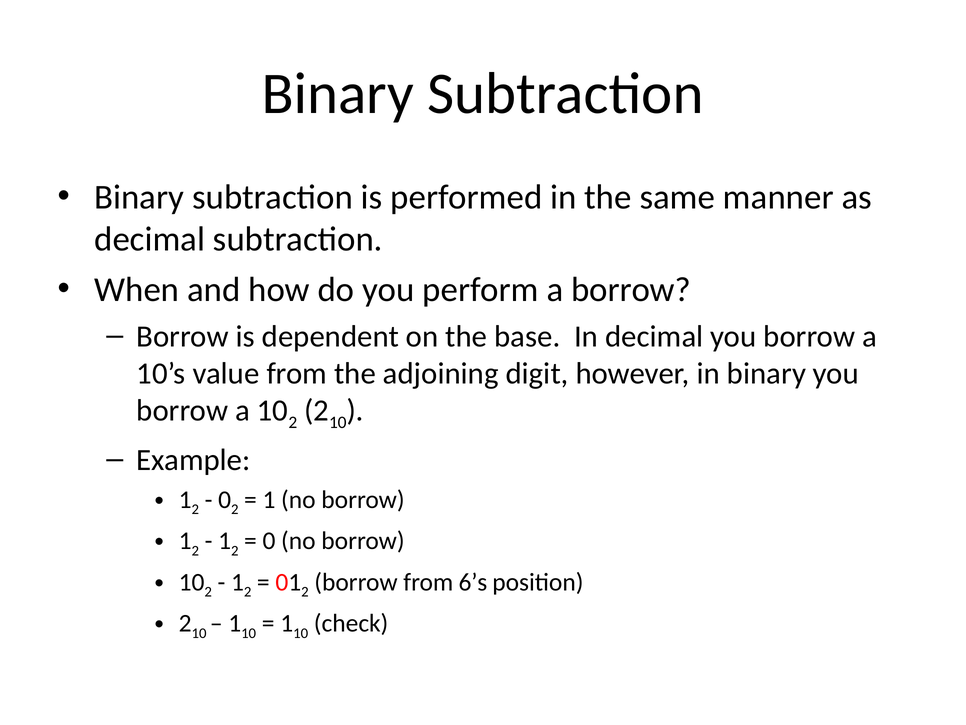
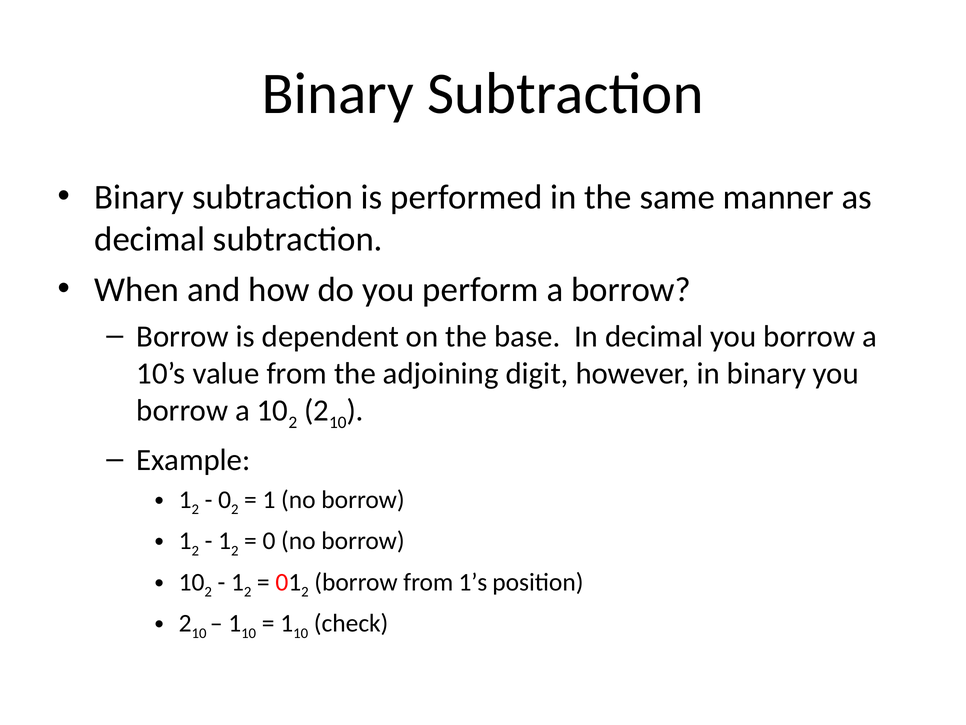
6’s: 6’s -> 1’s (473, 582)
